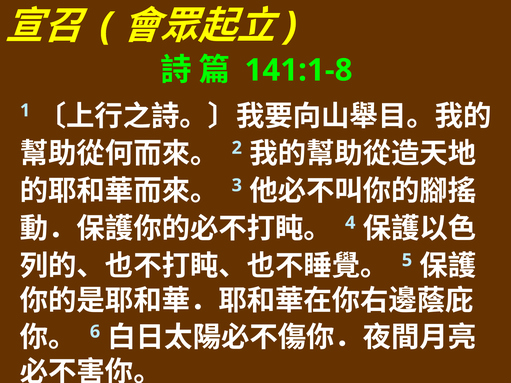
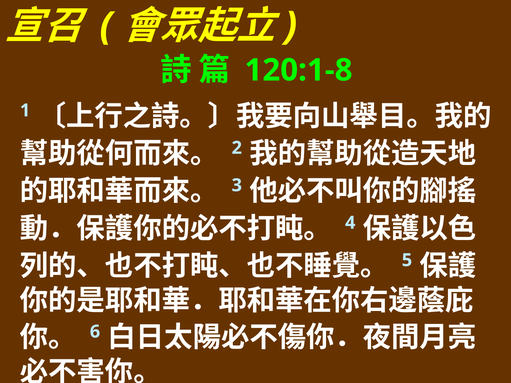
141:1-8: 141:1-8 -> 120:1-8 (299, 70)
